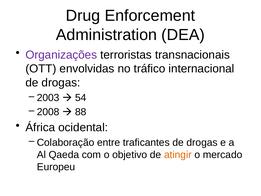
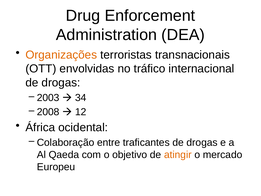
Organizações colour: purple -> orange (61, 55)
54: 54 -> 34 (81, 98)
88: 88 -> 12 (81, 112)
